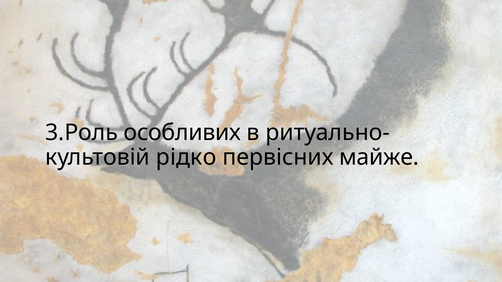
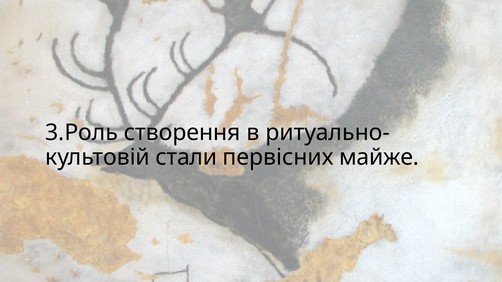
особливих: особливих -> створення (182, 133)
рідко: рідко -> стали (186, 157)
